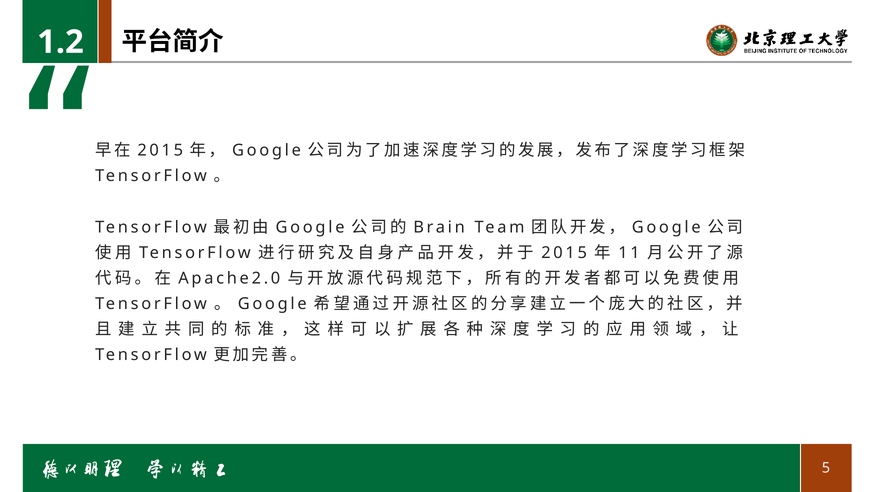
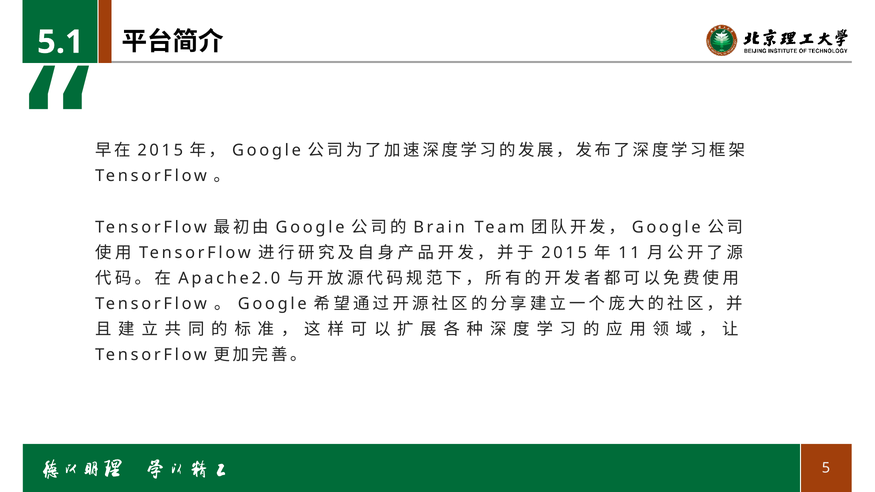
1.2: 1.2 -> 5.1 (60, 42)
